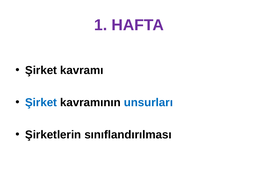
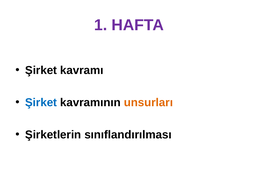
unsurları colour: blue -> orange (148, 102)
